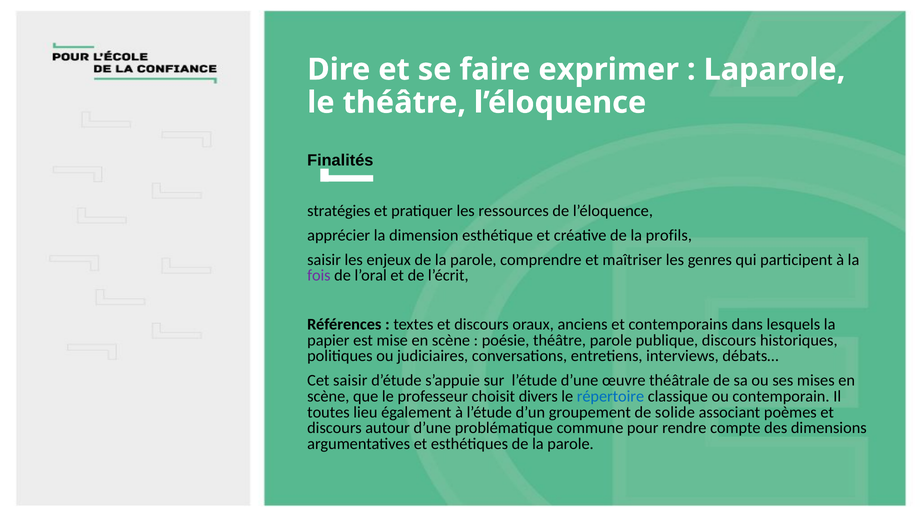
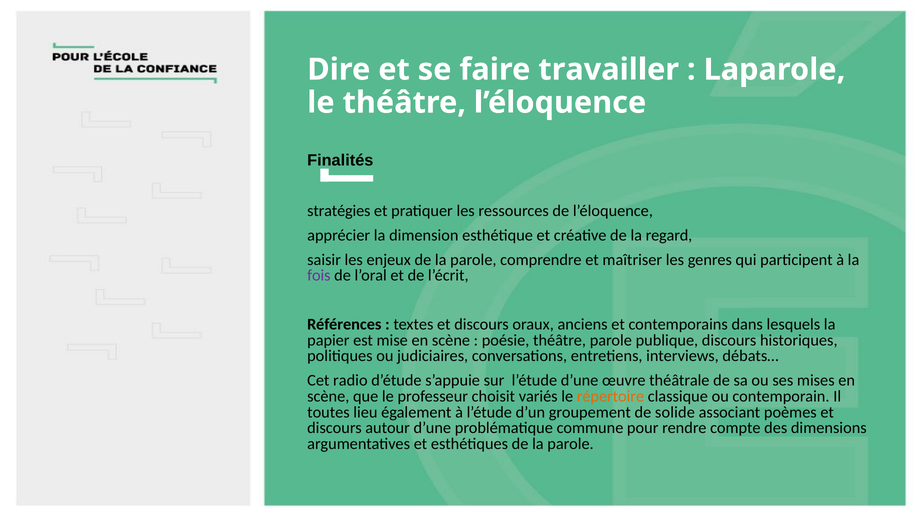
exprimer: exprimer -> travailler (609, 70)
profils: profils -> regard (669, 236)
Cet saisir: saisir -> radio (350, 381)
divers: divers -> variés (538, 397)
répertoire colour: blue -> orange (610, 397)
